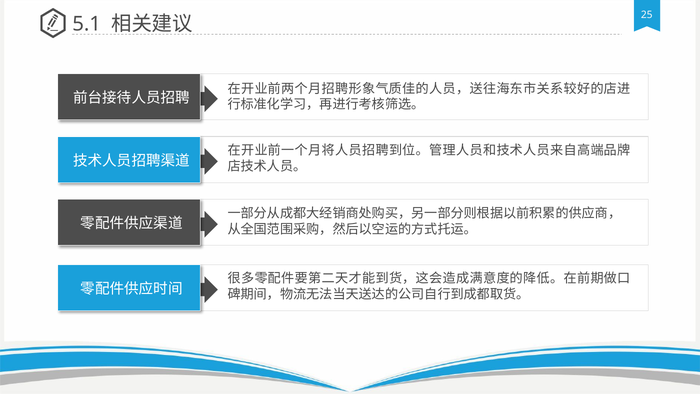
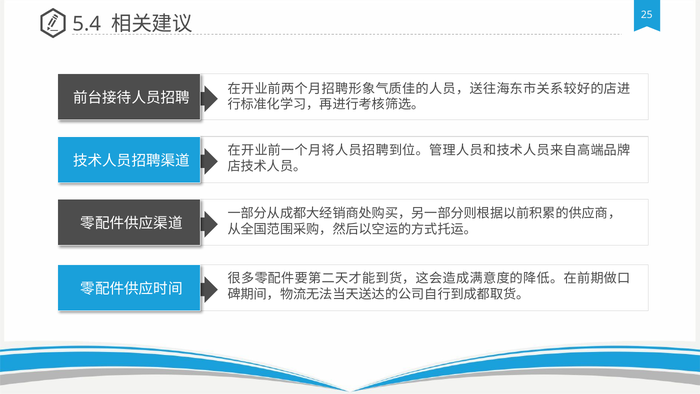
5.1: 5.1 -> 5.4 (87, 24)
